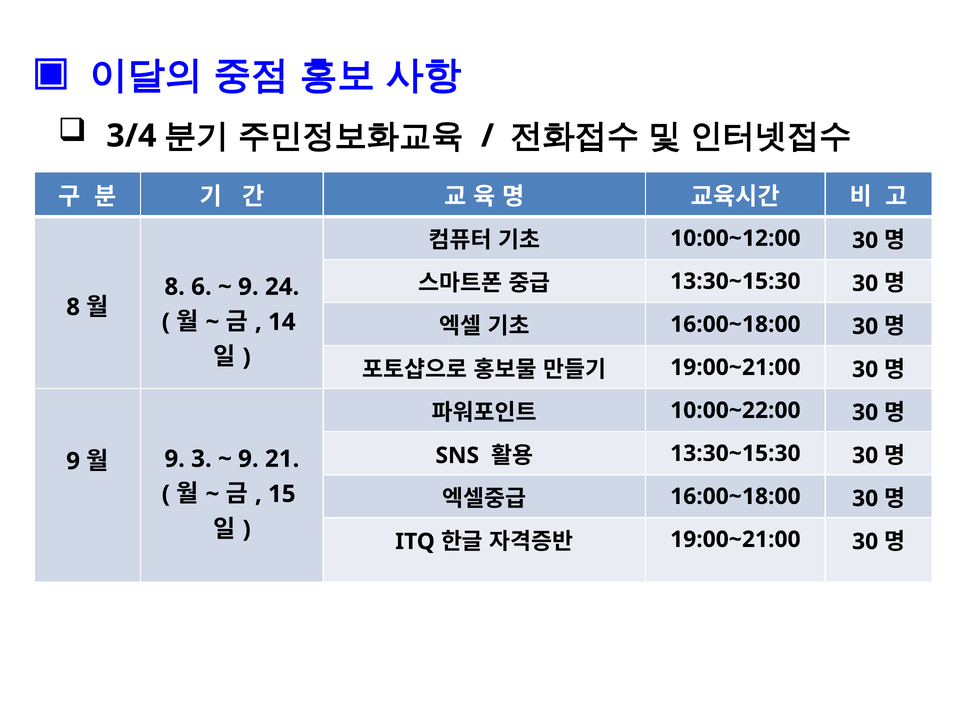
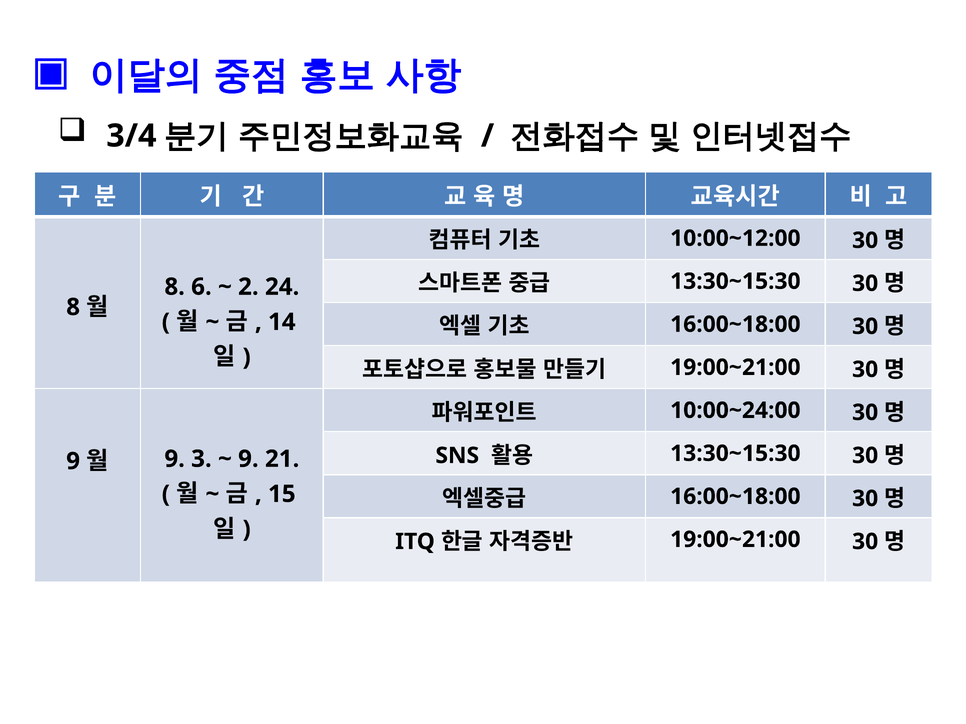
9: 9 -> 2 (248, 287)
10:00~22:00: 10:00~22:00 -> 10:00~24:00 (735, 411)
